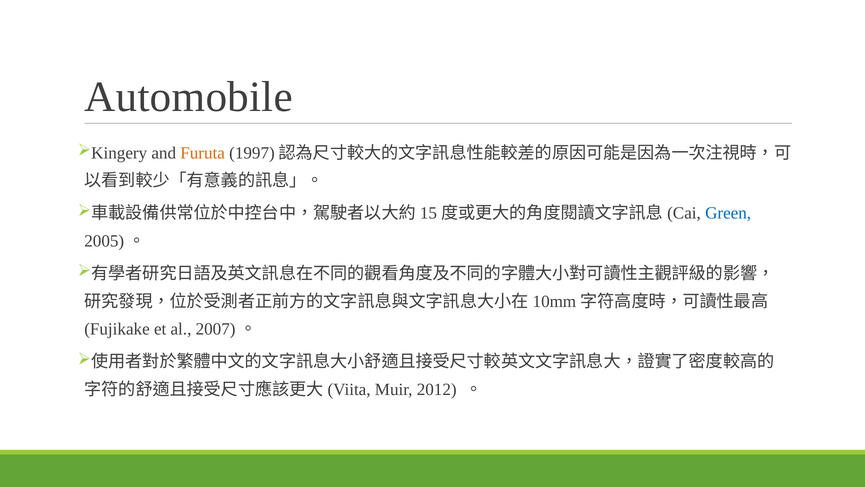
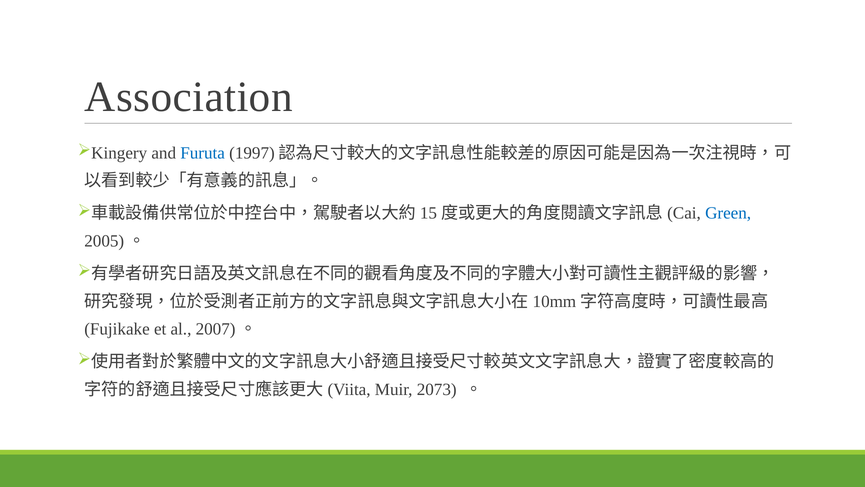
Automobile: Automobile -> Association (189, 97)
Furuta colour: orange -> blue (203, 153)
2012: 2012 -> 2073 (437, 389)
